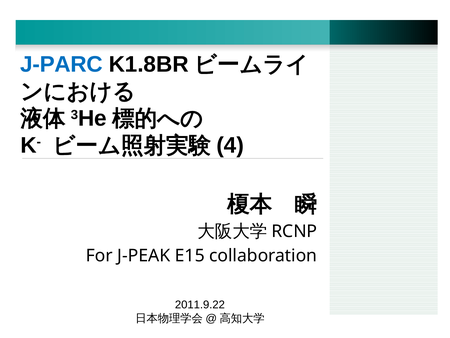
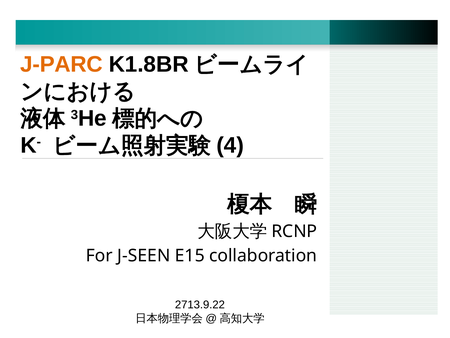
J-PARC colour: blue -> orange (62, 64)
J-PEAK: J-PEAK -> J-SEEN (144, 255)
2011.9.22: 2011.9.22 -> 2713.9.22 (200, 304)
